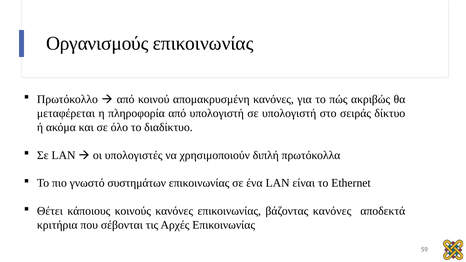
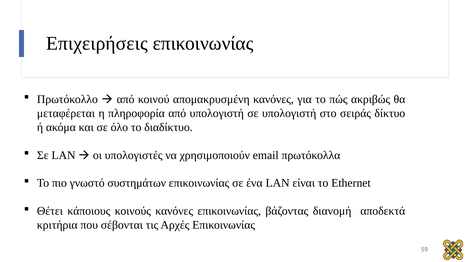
Οργανισμούς: Οργανισμούς -> Επιχειρήσεις (97, 43)
διπλή: διπλή -> email (266, 155)
βάζοντας κανόνες: κανόνες -> διανομή (332, 211)
